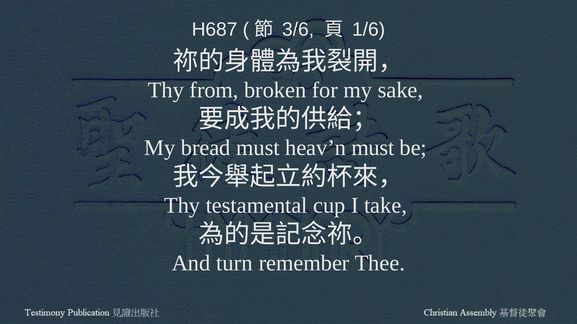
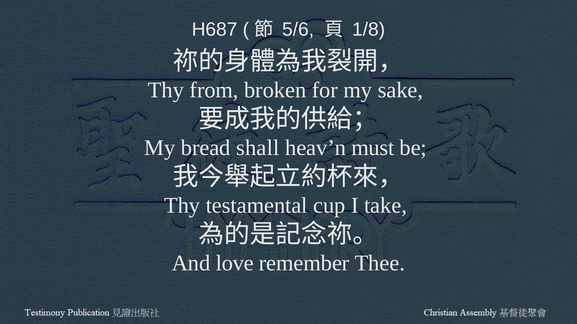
3/6: 3/6 -> 5/6 (298, 29)
1/6: 1/6 -> 1/8 (369, 29)
bread must: must -> shall (258, 148)
turn: turn -> love (235, 263)
